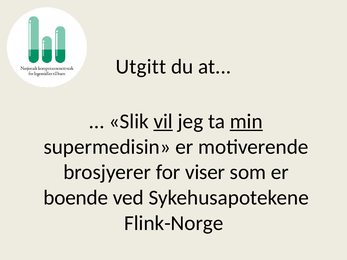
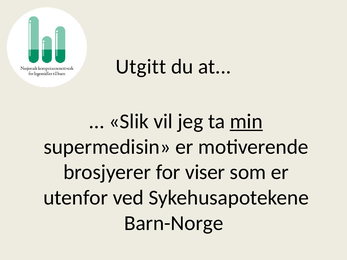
vil underline: present -> none (163, 121)
boende: boende -> utenfor (76, 198)
Flink-Norge: Flink-Norge -> Barn-Norge (174, 223)
